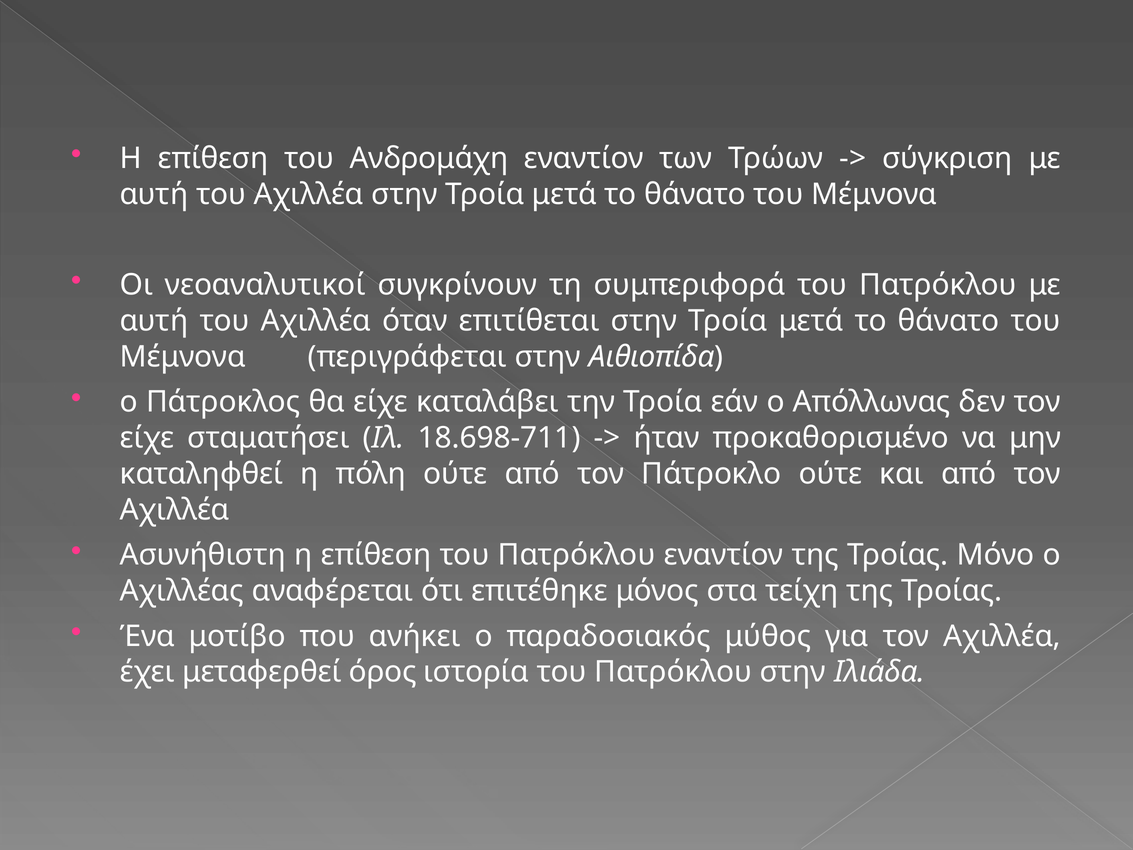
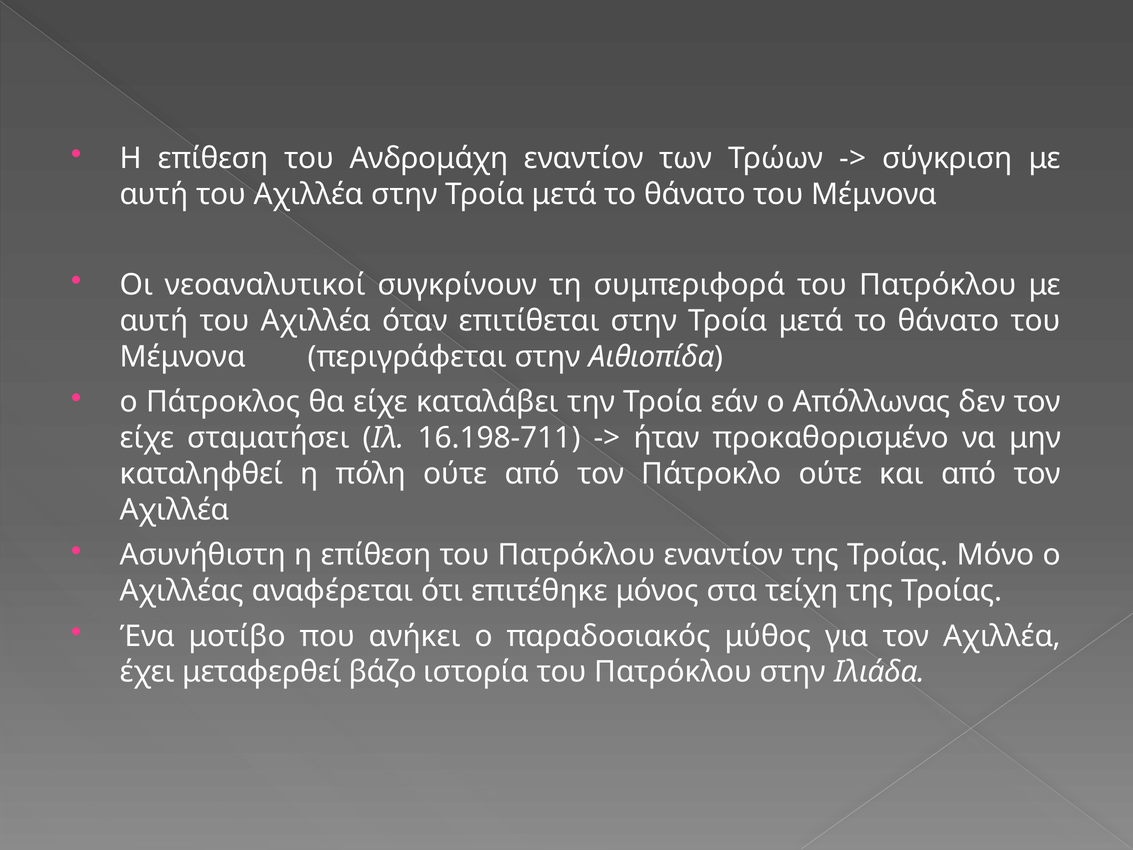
18.698-711: 18.698-711 -> 16.198-711 (499, 438)
όρος: όρος -> βάζο (383, 672)
